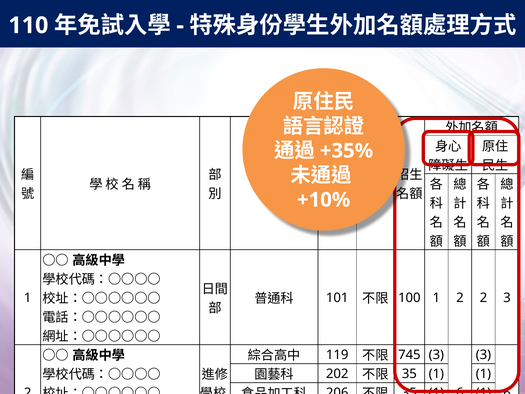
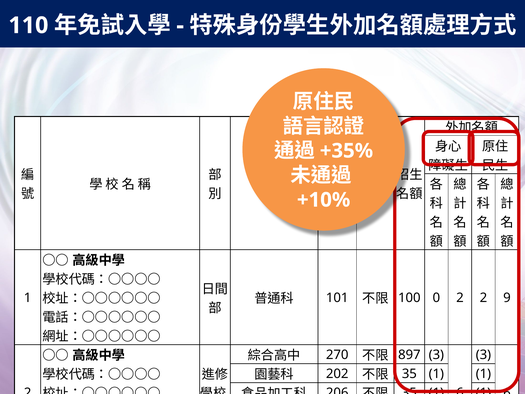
100 1: 1 -> 0 (436, 298)
2 3: 3 -> 9 (507, 298)
119: 119 -> 270 (337, 355)
745: 745 -> 897 (409, 355)
